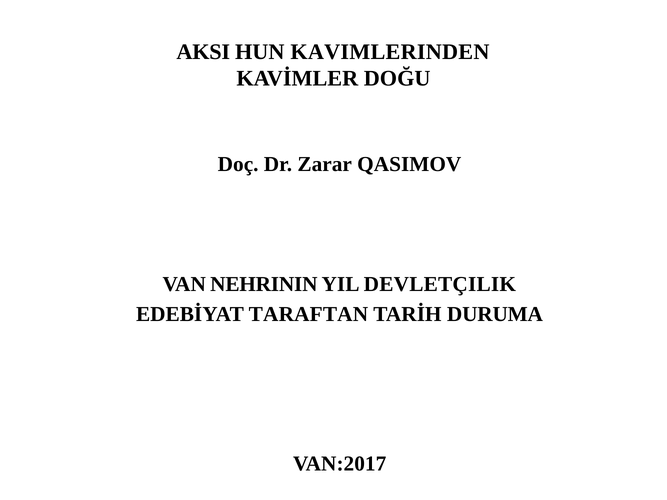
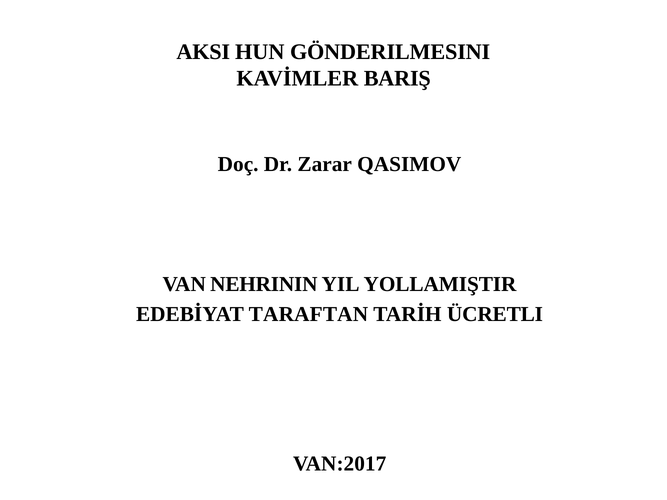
KAVIMLERINDEN: KAVIMLERINDEN -> GÖNDERILMESINI (390, 52)
DOĞU: DOĞU -> BARIŞ (397, 79)
DEVLETÇILIK: DEVLETÇILIK -> YOLLAMIŞTIR (440, 284)
DURUMA: DURUMA -> ÜCRETLI (495, 314)
